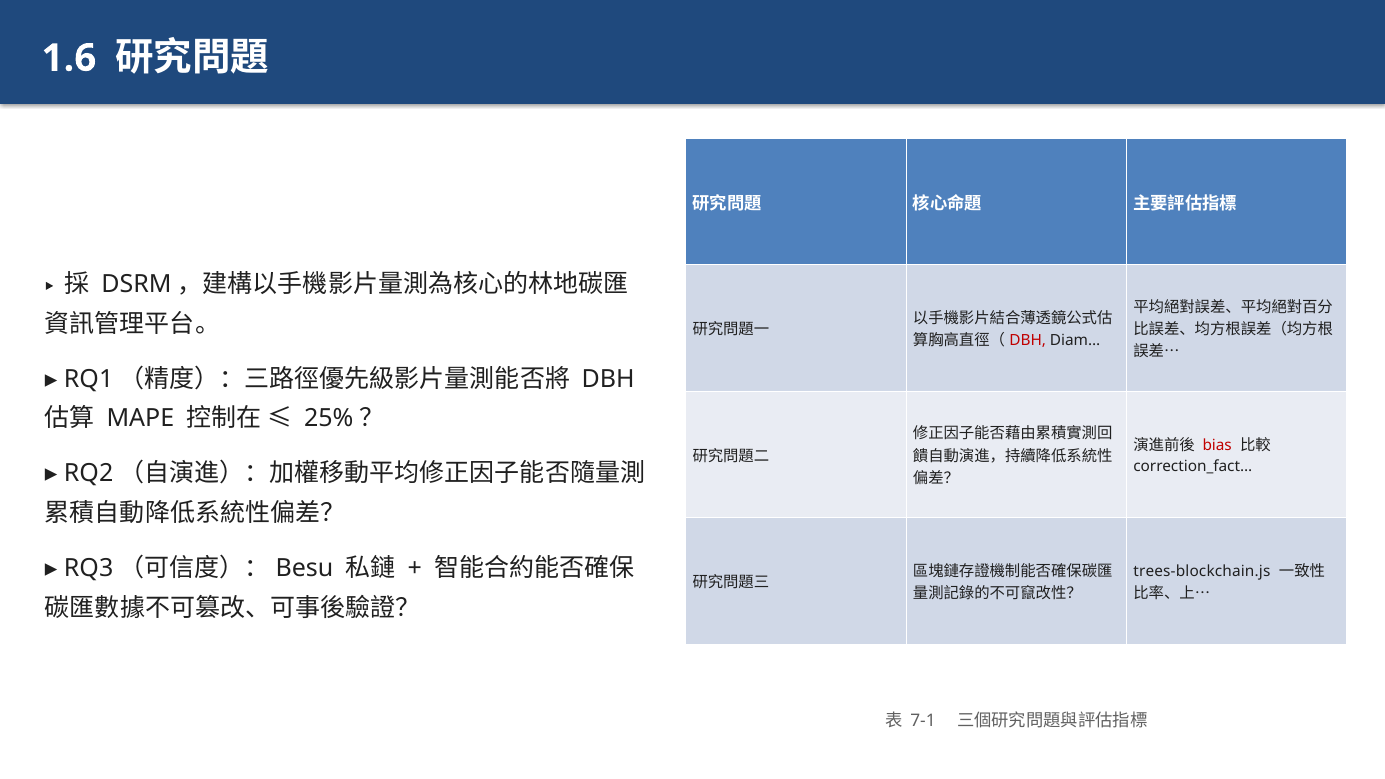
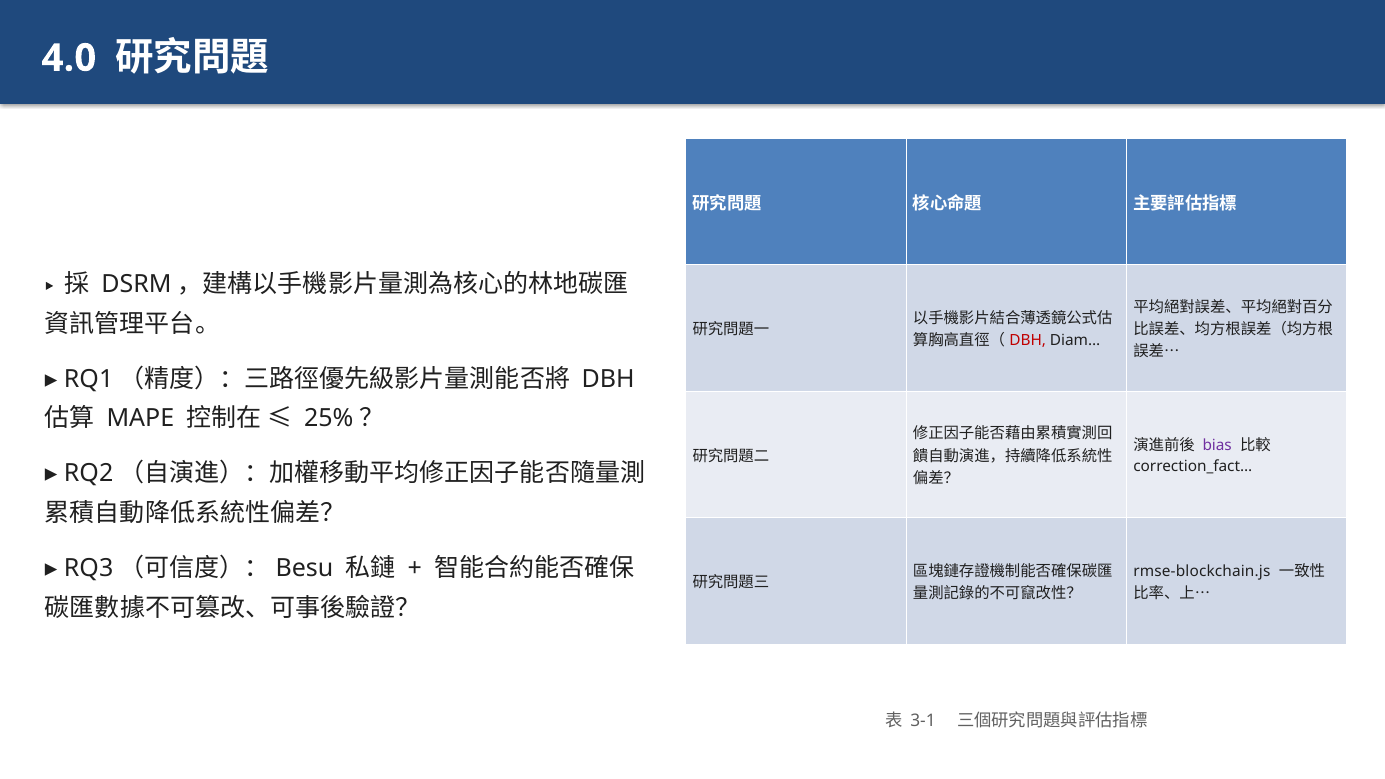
1.6: 1.6 -> 4.0 (69, 58)
bias colour: red -> purple (1217, 446)
trees-blockchain.js: trees-blockchain.js -> rmse-blockchain.js (1202, 571)
7-1: 7-1 -> 3-1 (923, 721)
